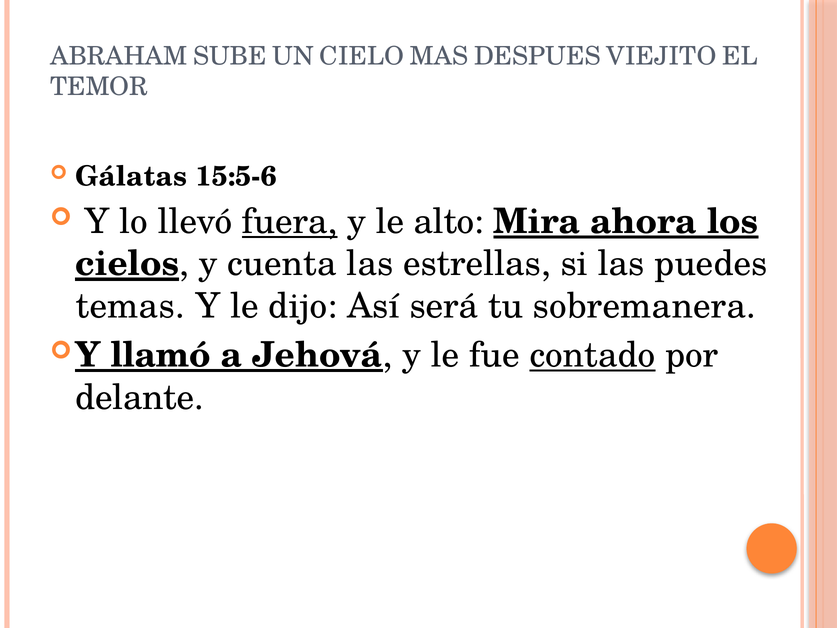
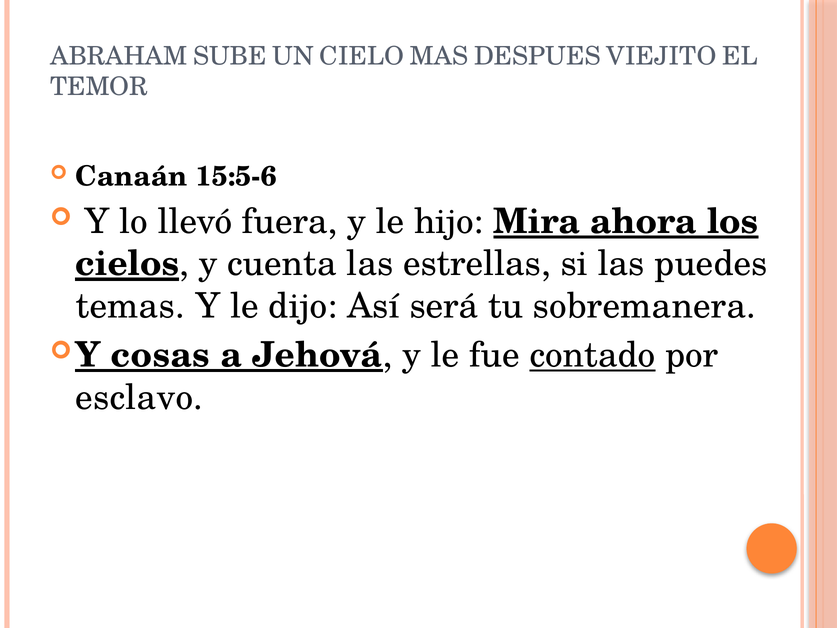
Gálatas: Gálatas -> Canaán (131, 176)
fuera underline: present -> none (290, 222)
alto: alto -> hijo (449, 222)
llamó: llamó -> cosas (160, 355)
delante: delante -> esclavo (139, 397)
